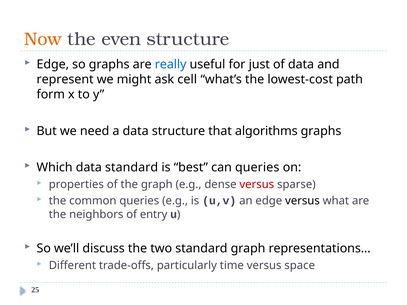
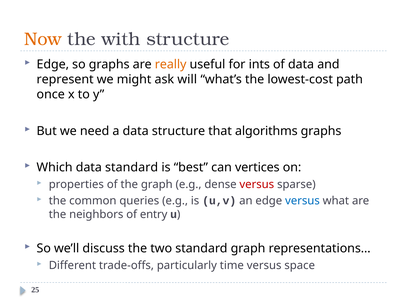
even: even -> with (121, 39)
really colour: blue -> orange (171, 65)
just: just -> ints (259, 65)
cell: cell -> will (187, 80)
form: form -> once (51, 94)
can queries: queries -> vertices (257, 168)
versus colour: black -> blue (302, 201)
